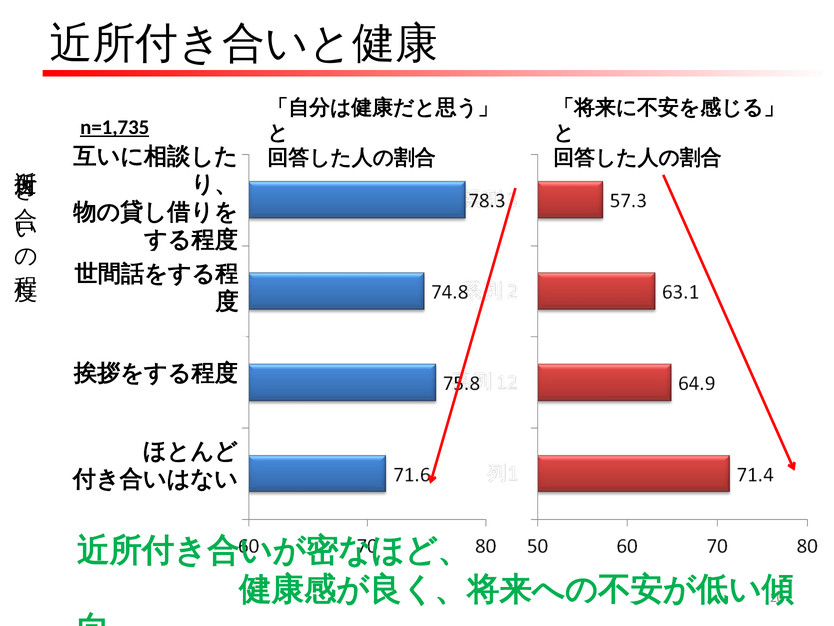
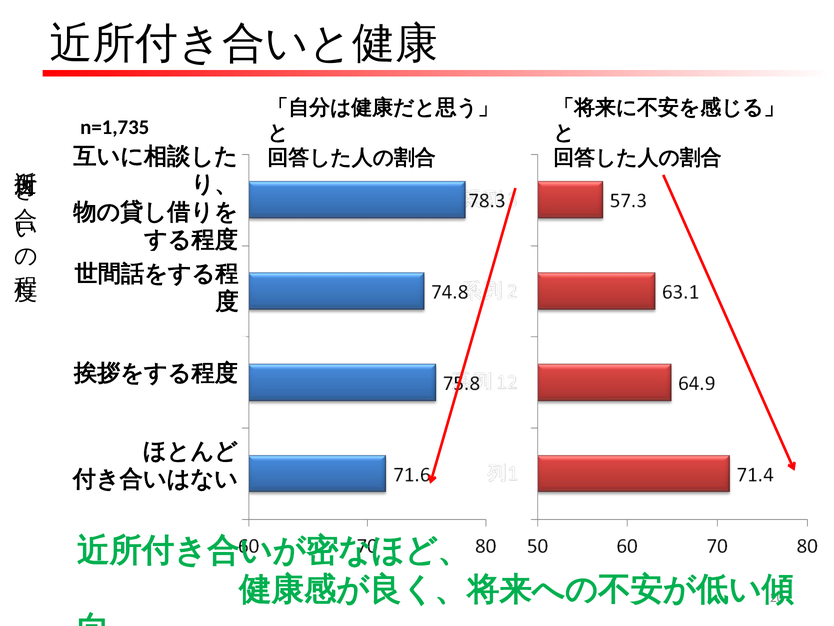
n=1,735 underline: present -> none (115, 127)
